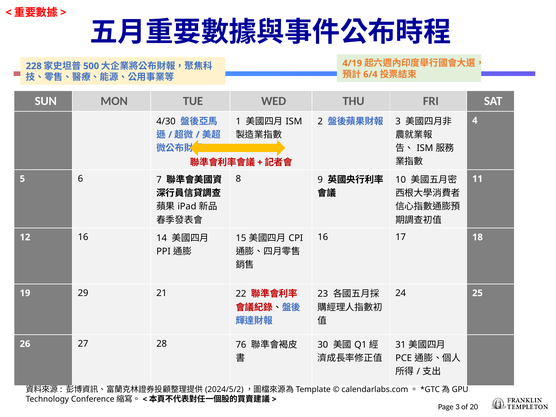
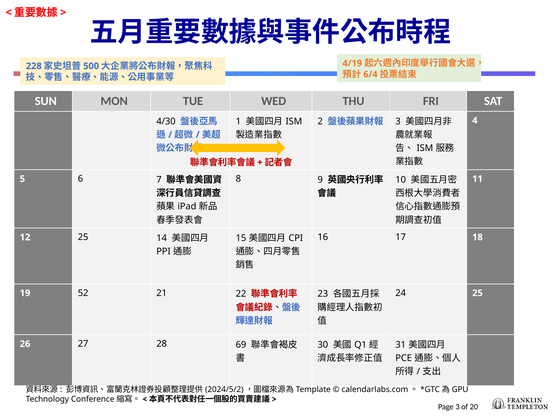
12 16: 16 -> 25 (83, 237)
29: 29 -> 52 (83, 293)
76: 76 -> 69 (241, 345)
